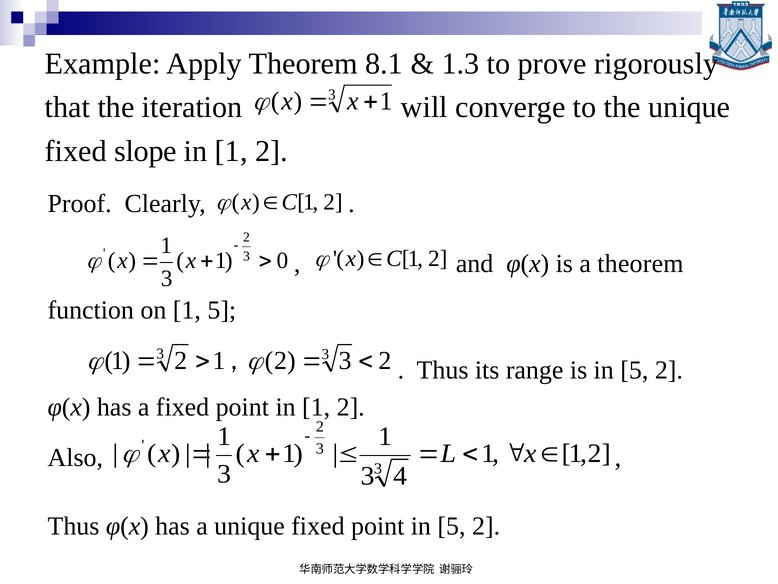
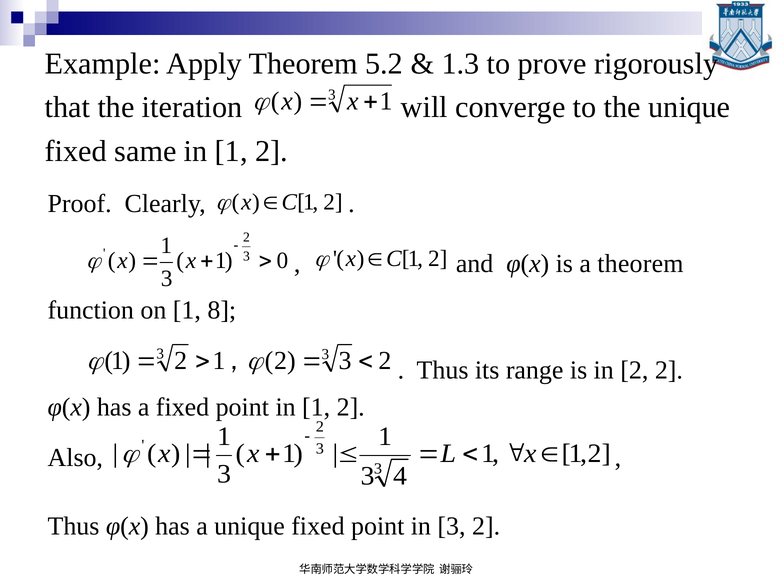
8.1: 8.1 -> 5.2 (384, 64)
slope: slope -> same (145, 151)
1 5: 5 -> 8 (222, 310)
is in 5: 5 -> 2 (634, 370)
point in 5: 5 -> 3 (452, 526)
